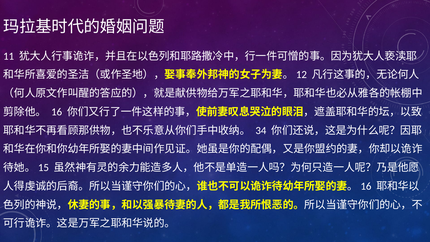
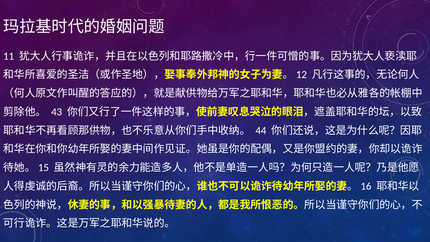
16: 16 -> 43 (57, 112)
34: 34 -> 44 (261, 130)
